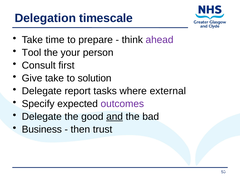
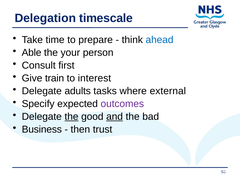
ahead colour: purple -> blue (160, 40)
Tool: Tool -> Able (32, 53)
Give take: take -> train (55, 78)
solution: solution -> interest (94, 78)
report: report -> adults (78, 91)
the underline: none -> present (71, 117)
